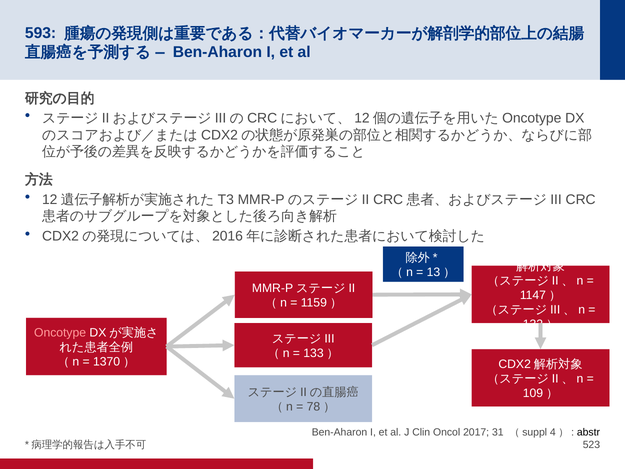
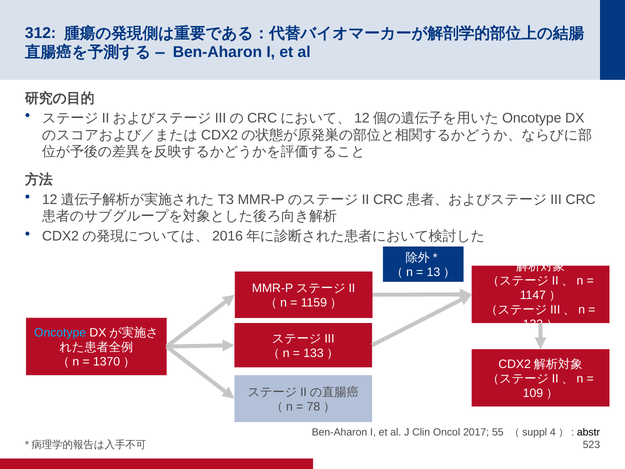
593: 593 -> 312 (41, 33)
Oncotype colour: pink -> light blue (60, 333)
31: 31 -> 55 (498, 432)
